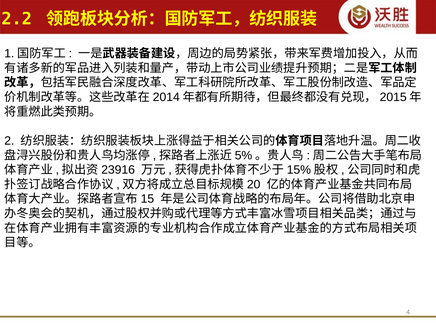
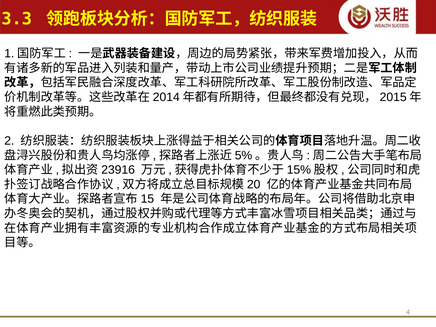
2.2: 2.2 -> 3.3 (17, 19)
